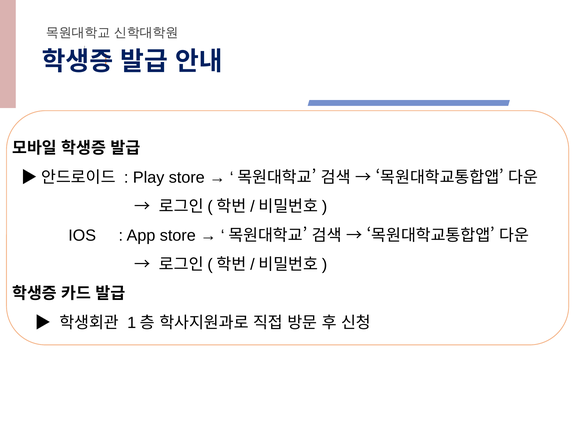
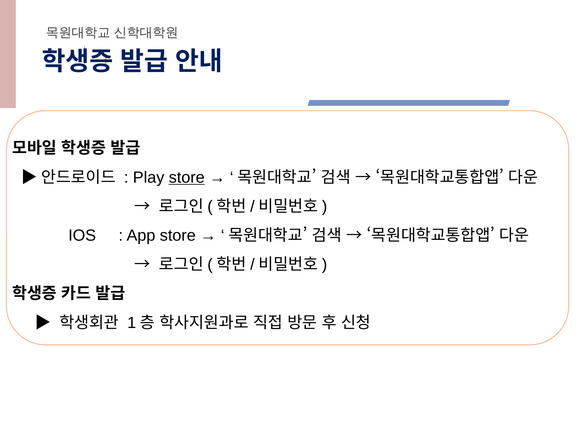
store underline: none -> present (187, 177)
